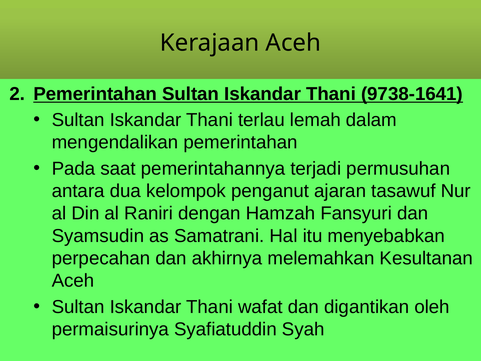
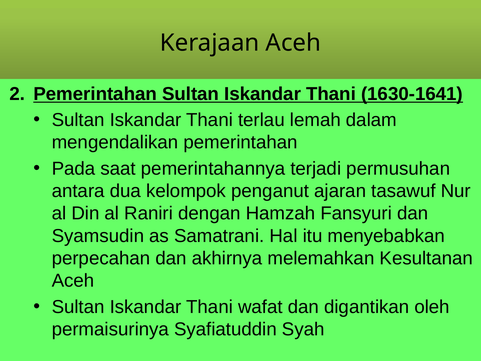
9738-1641: 9738-1641 -> 1630-1641 (412, 94)
